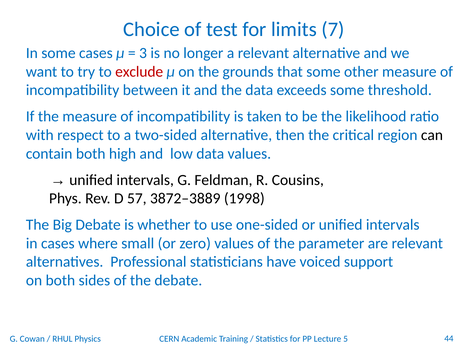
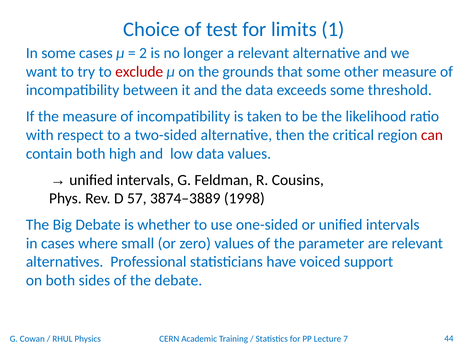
7: 7 -> 1 (333, 29)
3: 3 -> 2 (143, 53)
can colour: black -> red (432, 135)
3872–3889: 3872–3889 -> 3874–3889 (185, 198)
5: 5 -> 7 (346, 339)
